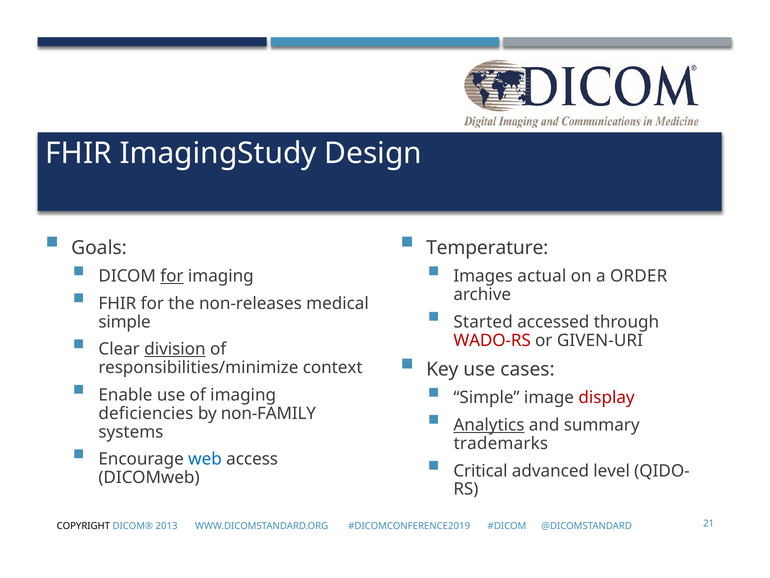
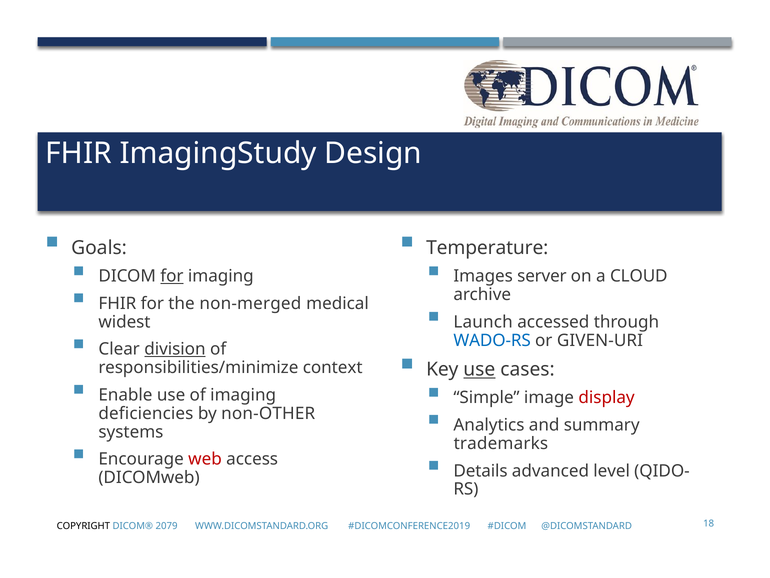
actual: actual -> server (542, 276)
ORDER: ORDER -> CLOUD (639, 276)
non-releases: non-releases -> non-merged (250, 303)
Started: Started -> Launch (483, 322)
simple: simple -> widest (124, 322)
WADO-RS colour: red -> blue (492, 340)
use underline: none -> present (479, 369)
non-FAMILY: non-FAMILY -> non-OTHER (268, 413)
Analytics underline: present -> none (489, 425)
web colour: blue -> red (205, 459)
Critical: Critical -> Details (481, 470)
2013: 2013 -> 2079 (167, 526)
21: 21 -> 18 (709, 523)
